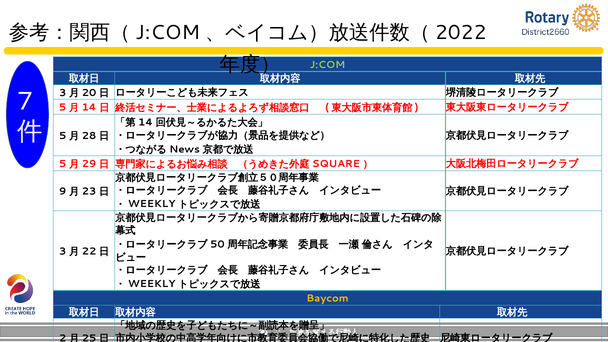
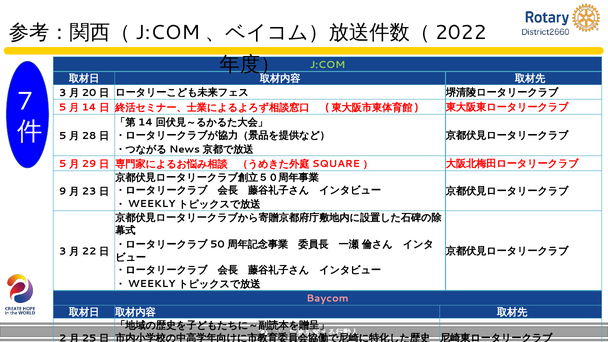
Baycom colour: yellow -> pink (328, 299)
